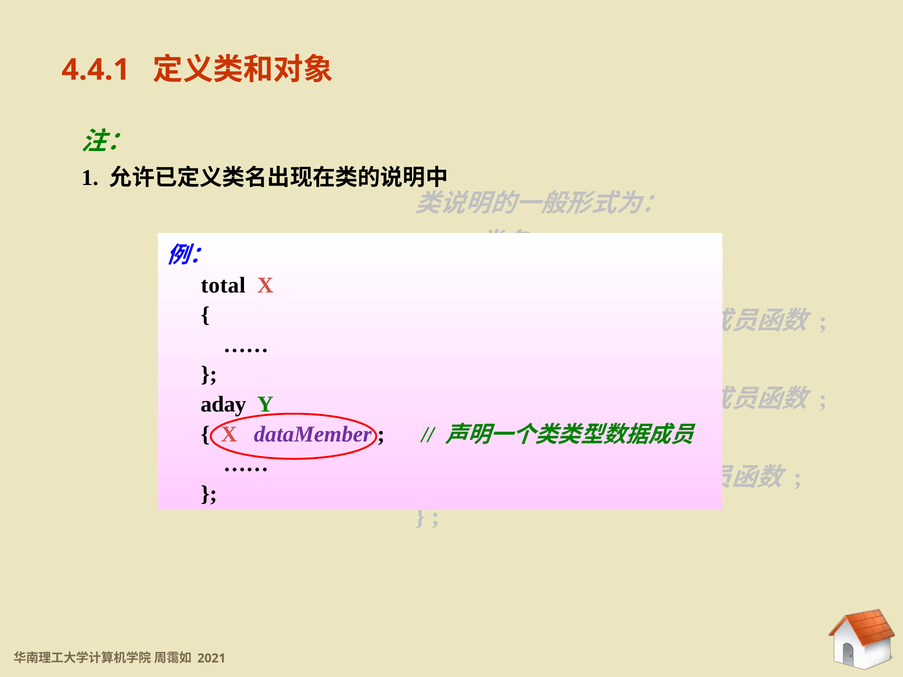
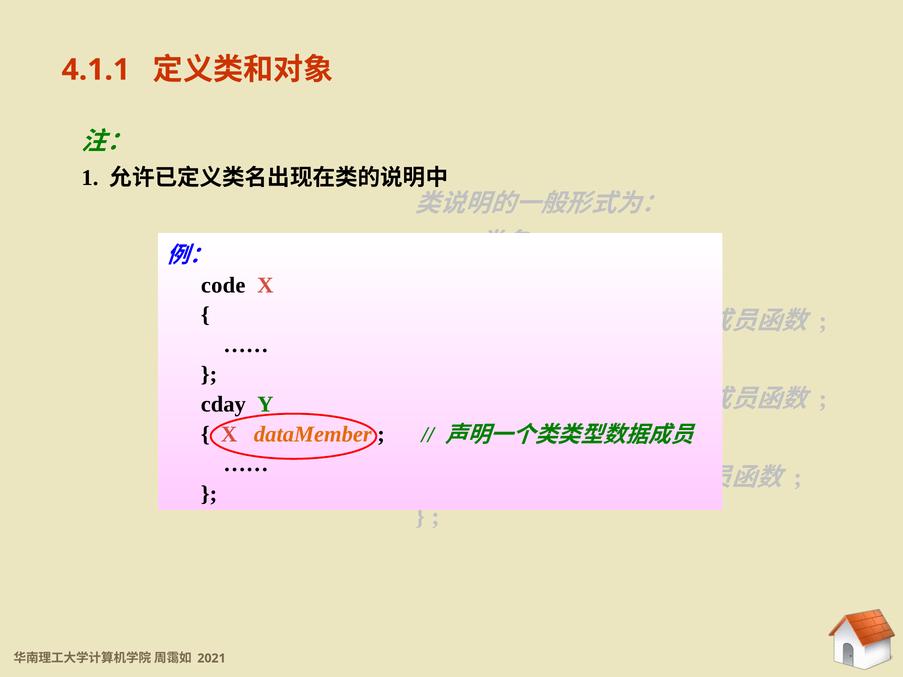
4.4.1: 4.4.1 -> 4.1.1 (96, 70)
total: total -> code (223, 285)
aday: aday -> cday (223, 404)
dataMember colour: purple -> orange (313, 434)
